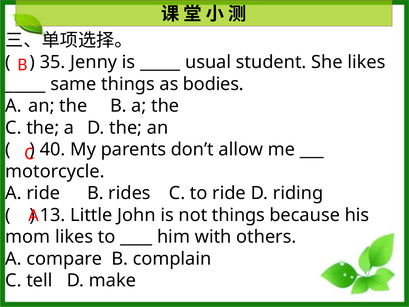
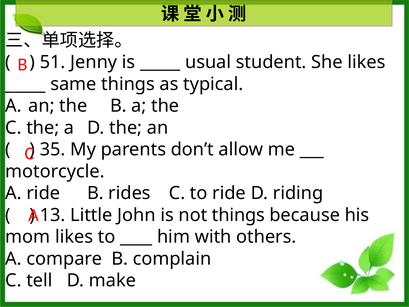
35: 35 -> 51 (53, 62)
bodies: bodies -> typical (213, 84)
40: 40 -> 35 (53, 149)
